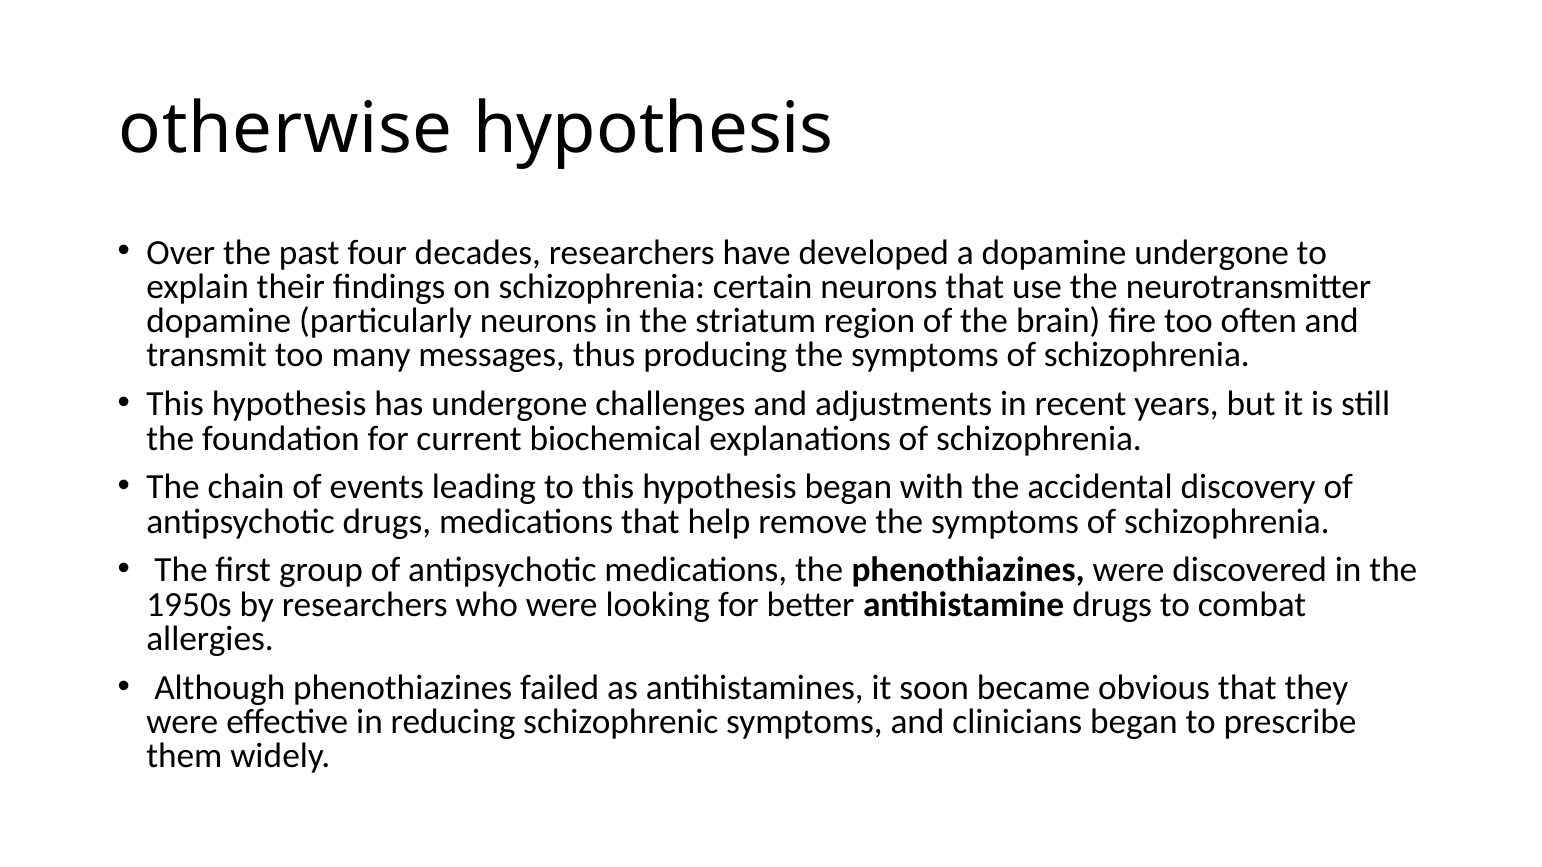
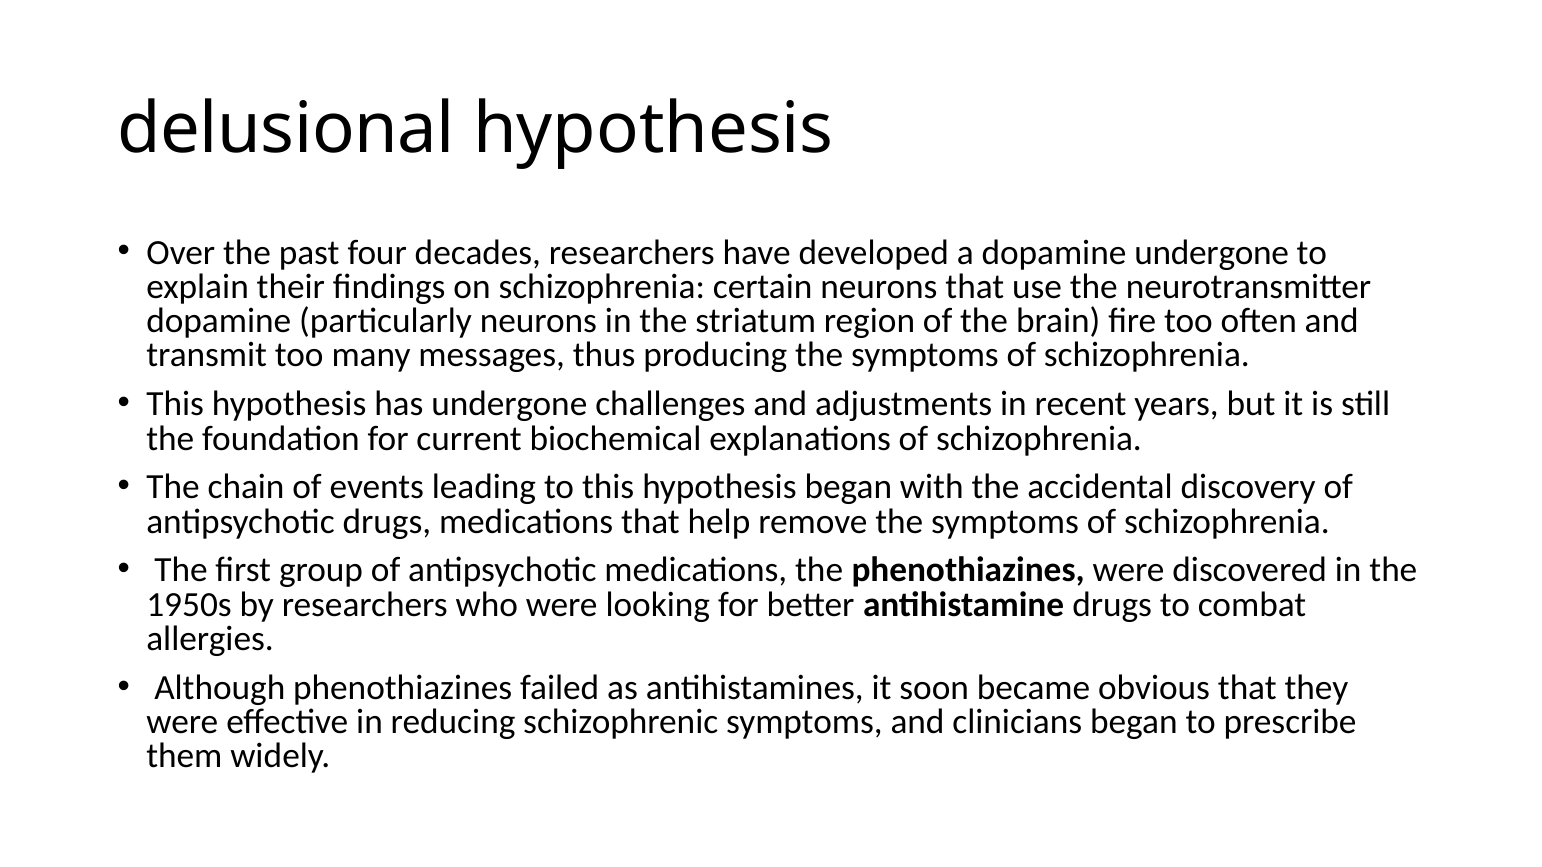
otherwise: otherwise -> delusional (286, 130)
